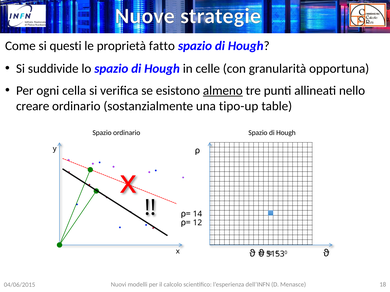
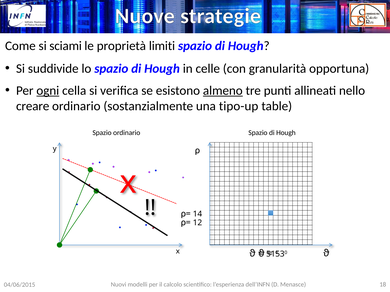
questi: questi -> sciami (66, 46)
fatto: fatto -> limiti (162, 46)
ogni underline: none -> present (48, 91)
